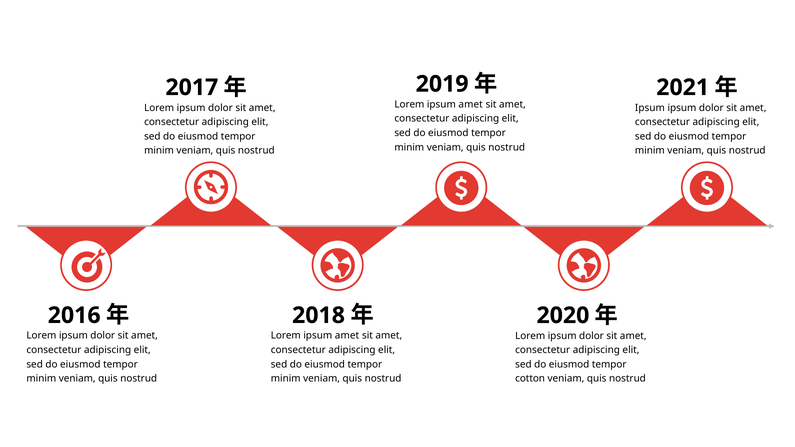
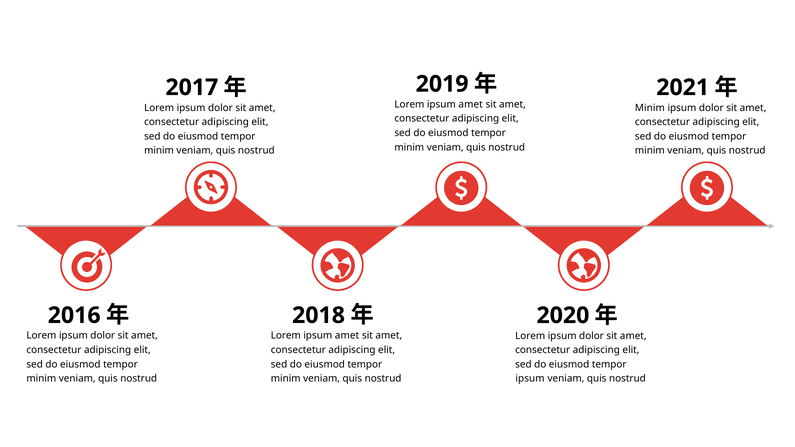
Ipsum: Ipsum -> Minim (650, 108)
cotton: cotton -> ipsum (530, 379)
